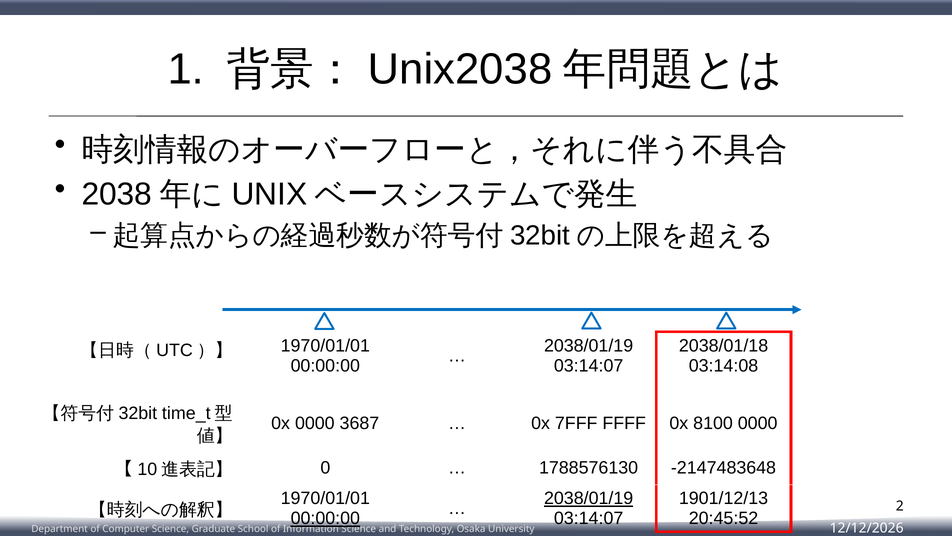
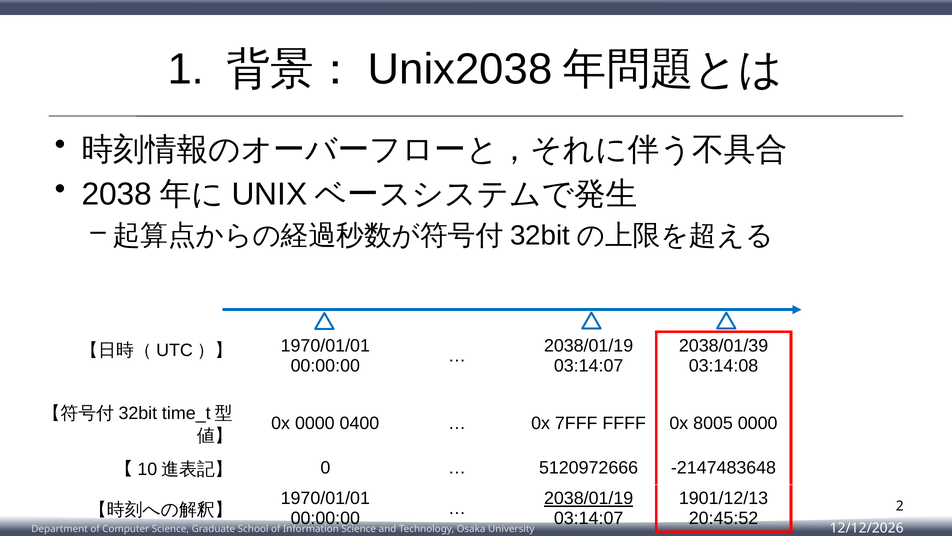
2038/01/18: 2038/01/18 -> 2038/01/39 (724, 345)
3687: 3687 -> 0400 (359, 423)
8100: 8100 -> 8005 (713, 423)
1788576130: 1788576130 -> 5120972666 (589, 468)
00:00:00 underline: present -> none (325, 518)
